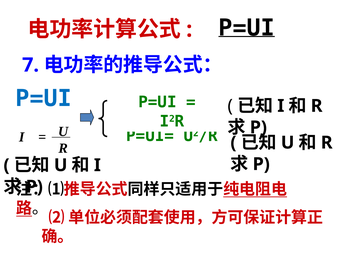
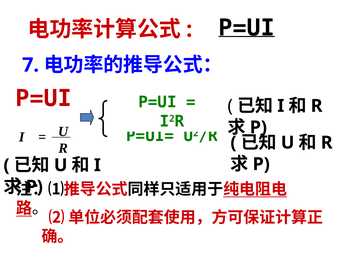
P=UI colour: blue -> red (44, 98)
